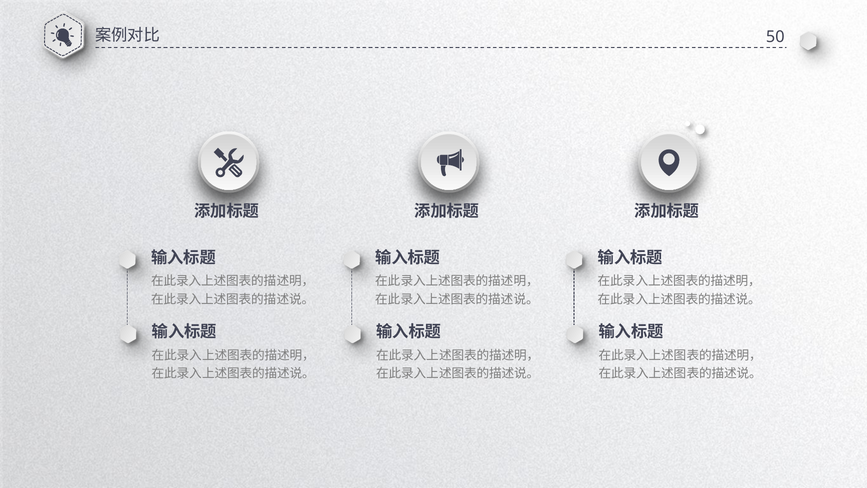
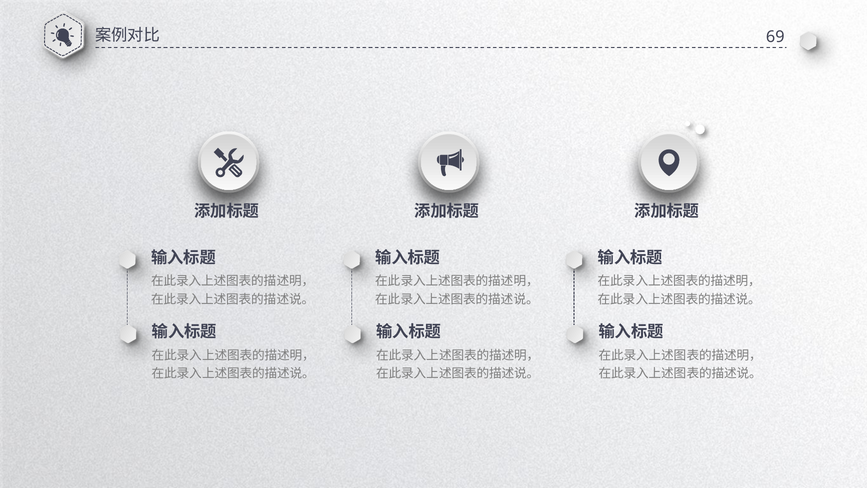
50: 50 -> 69 (775, 37)
